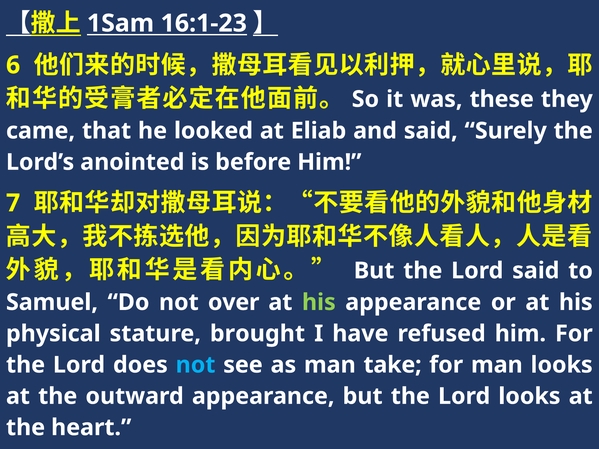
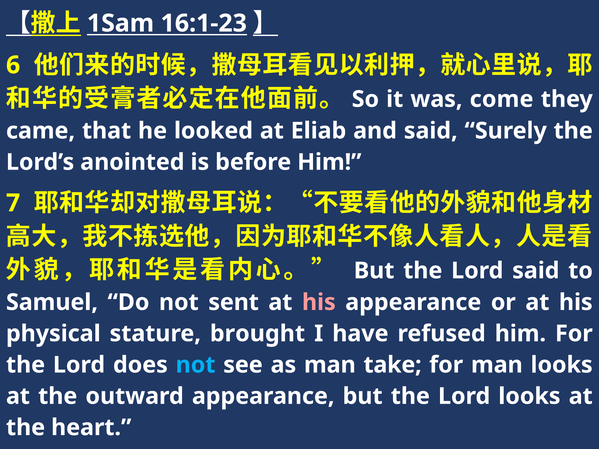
these: these -> come (502, 99)
over: over -> sent (234, 302)
his colour: light green -> pink (319, 302)
